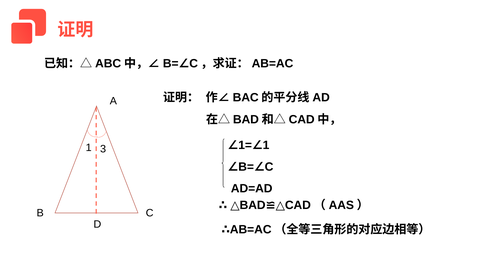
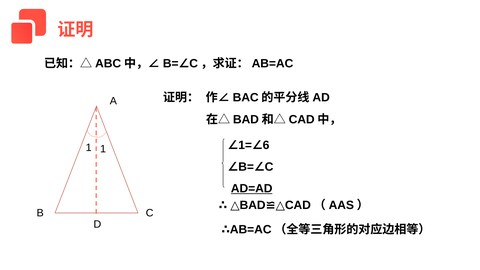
1: 1 -> 6 (266, 145)
1 3: 3 -> 1 (103, 149)
AD=AD underline: none -> present (252, 189)
